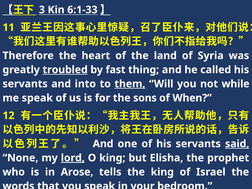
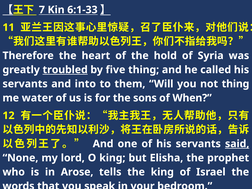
3: 3 -> 7 (42, 10)
land: land -> hold (165, 56)
fast: fast -> five (115, 70)
them underline: present -> none (130, 84)
not while: while -> thing (236, 84)
me speak: speak -> water (37, 98)
lord underline: present -> none (73, 158)
